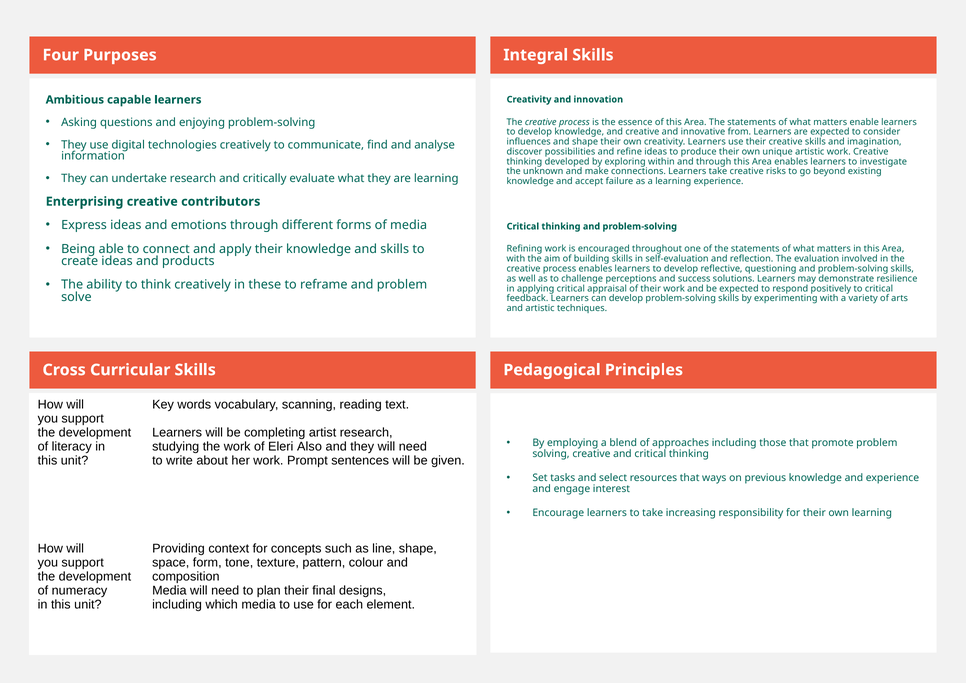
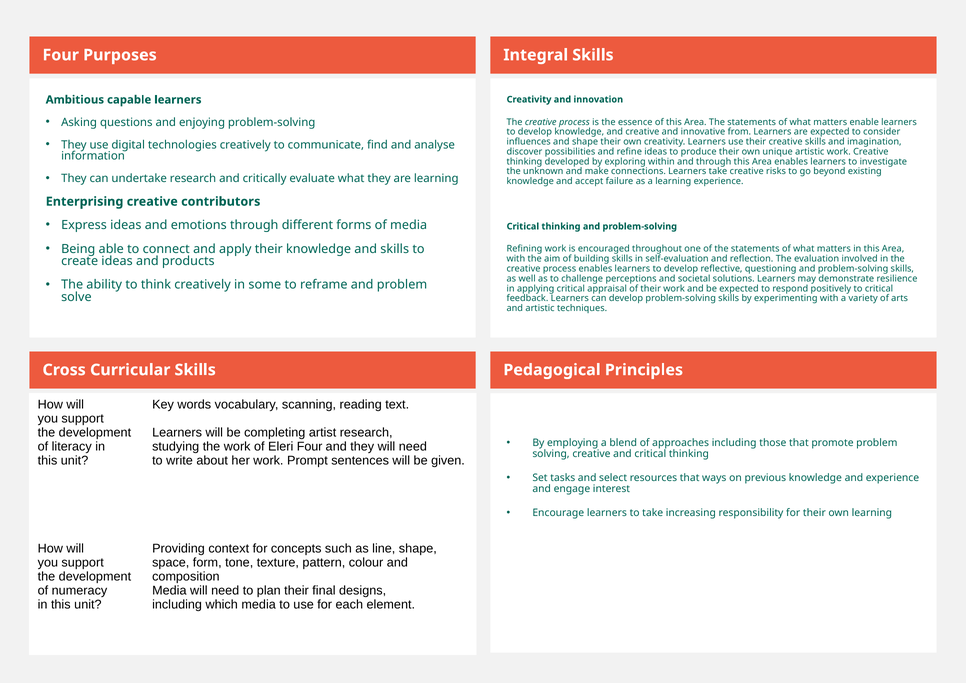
success: success -> societal (694, 279)
these: these -> some (265, 285)
Eleri Also: Also -> Four (310, 447)
